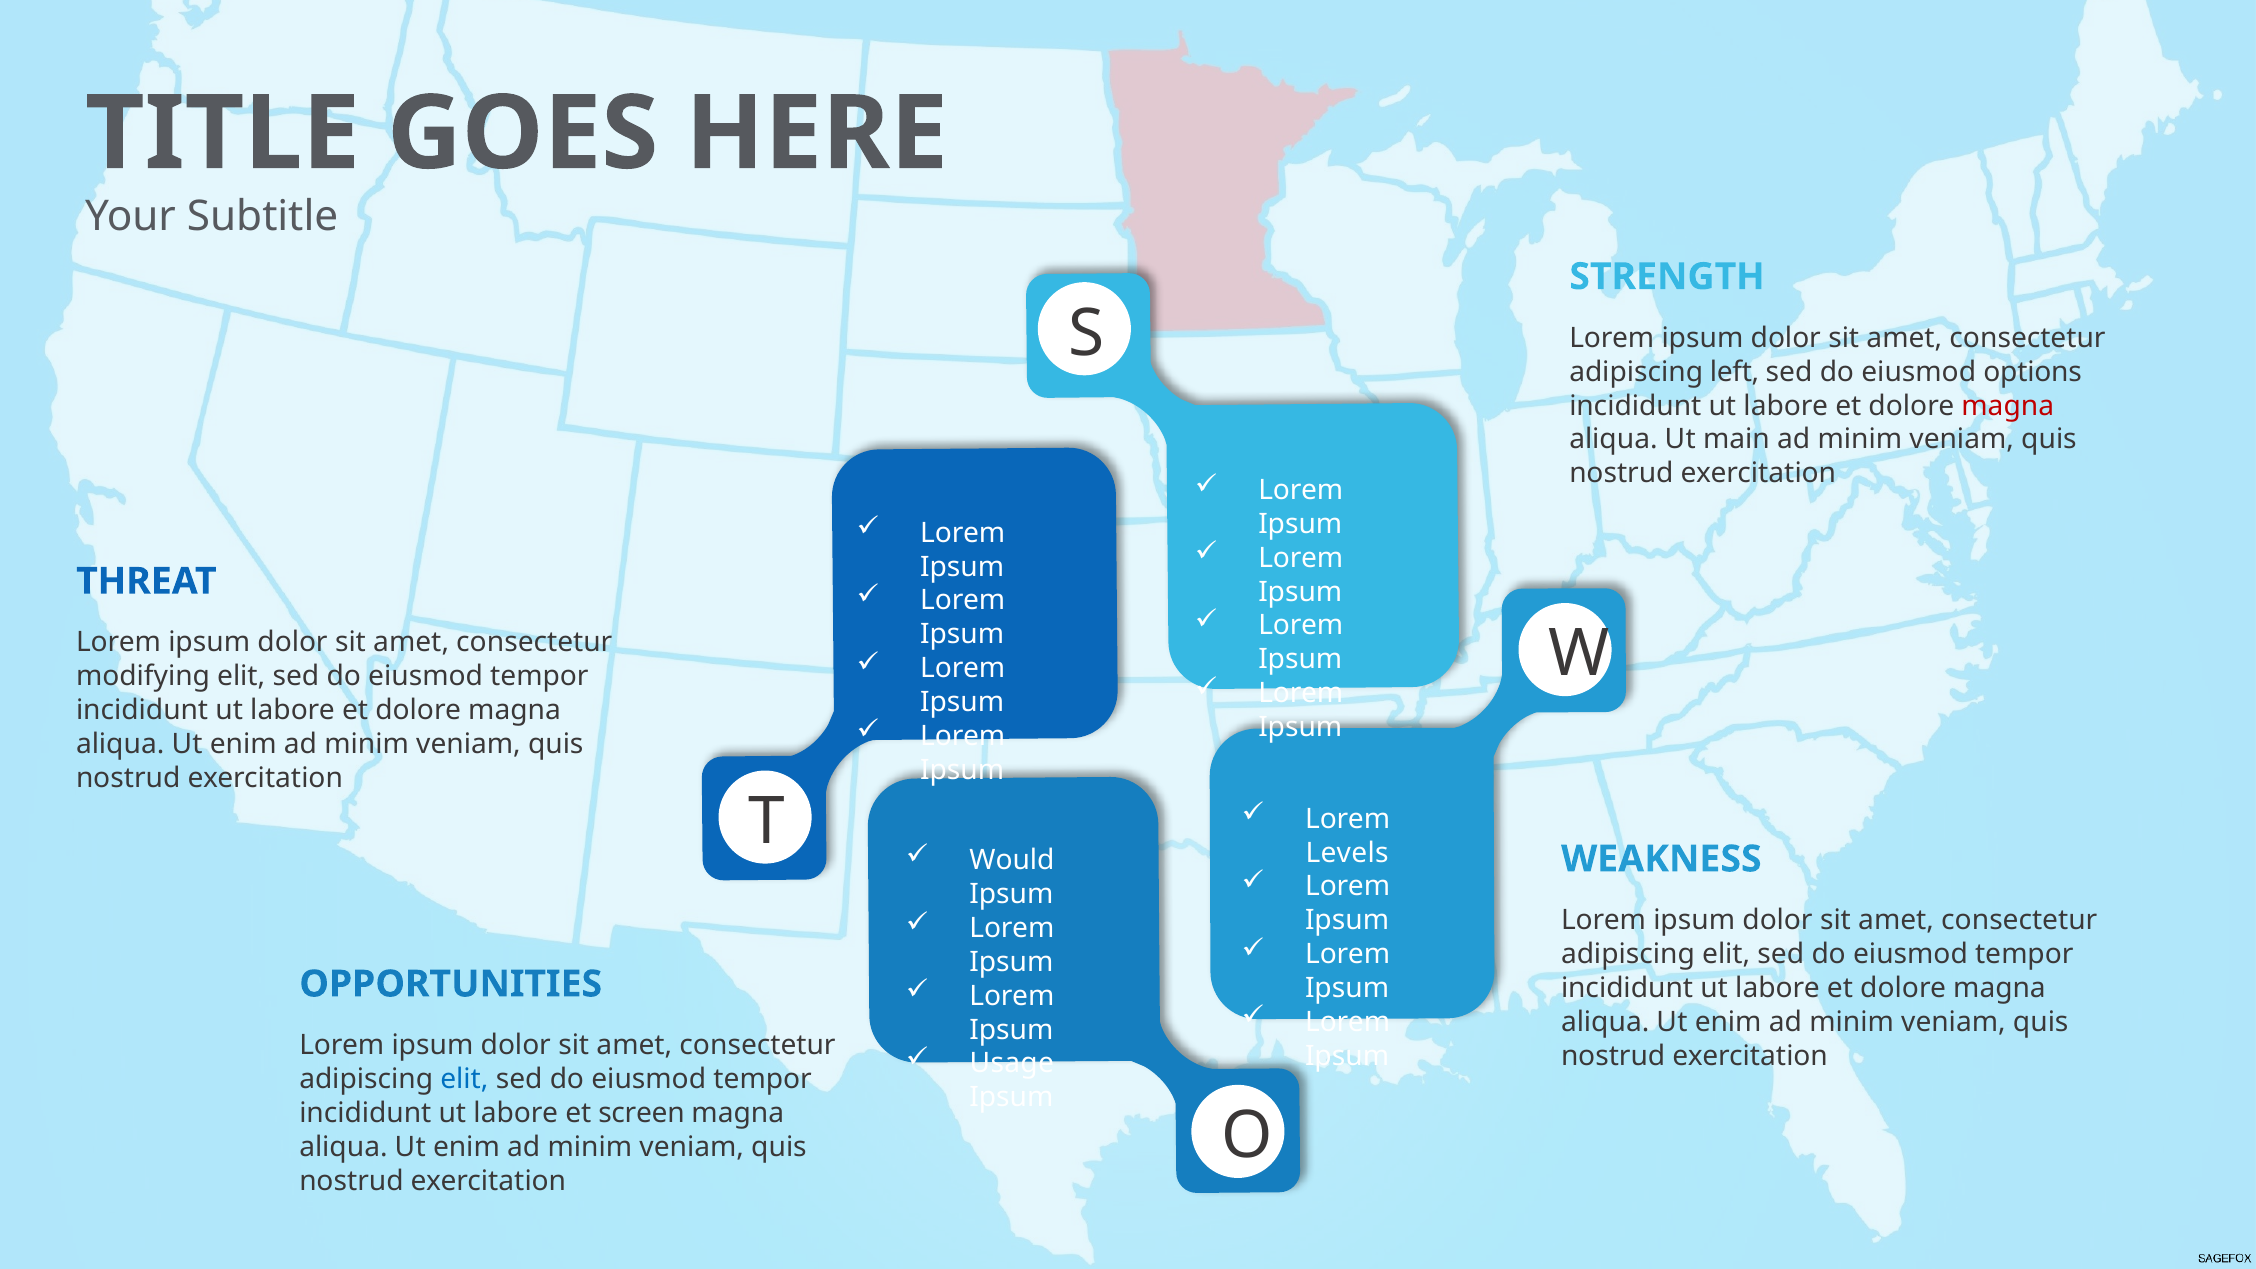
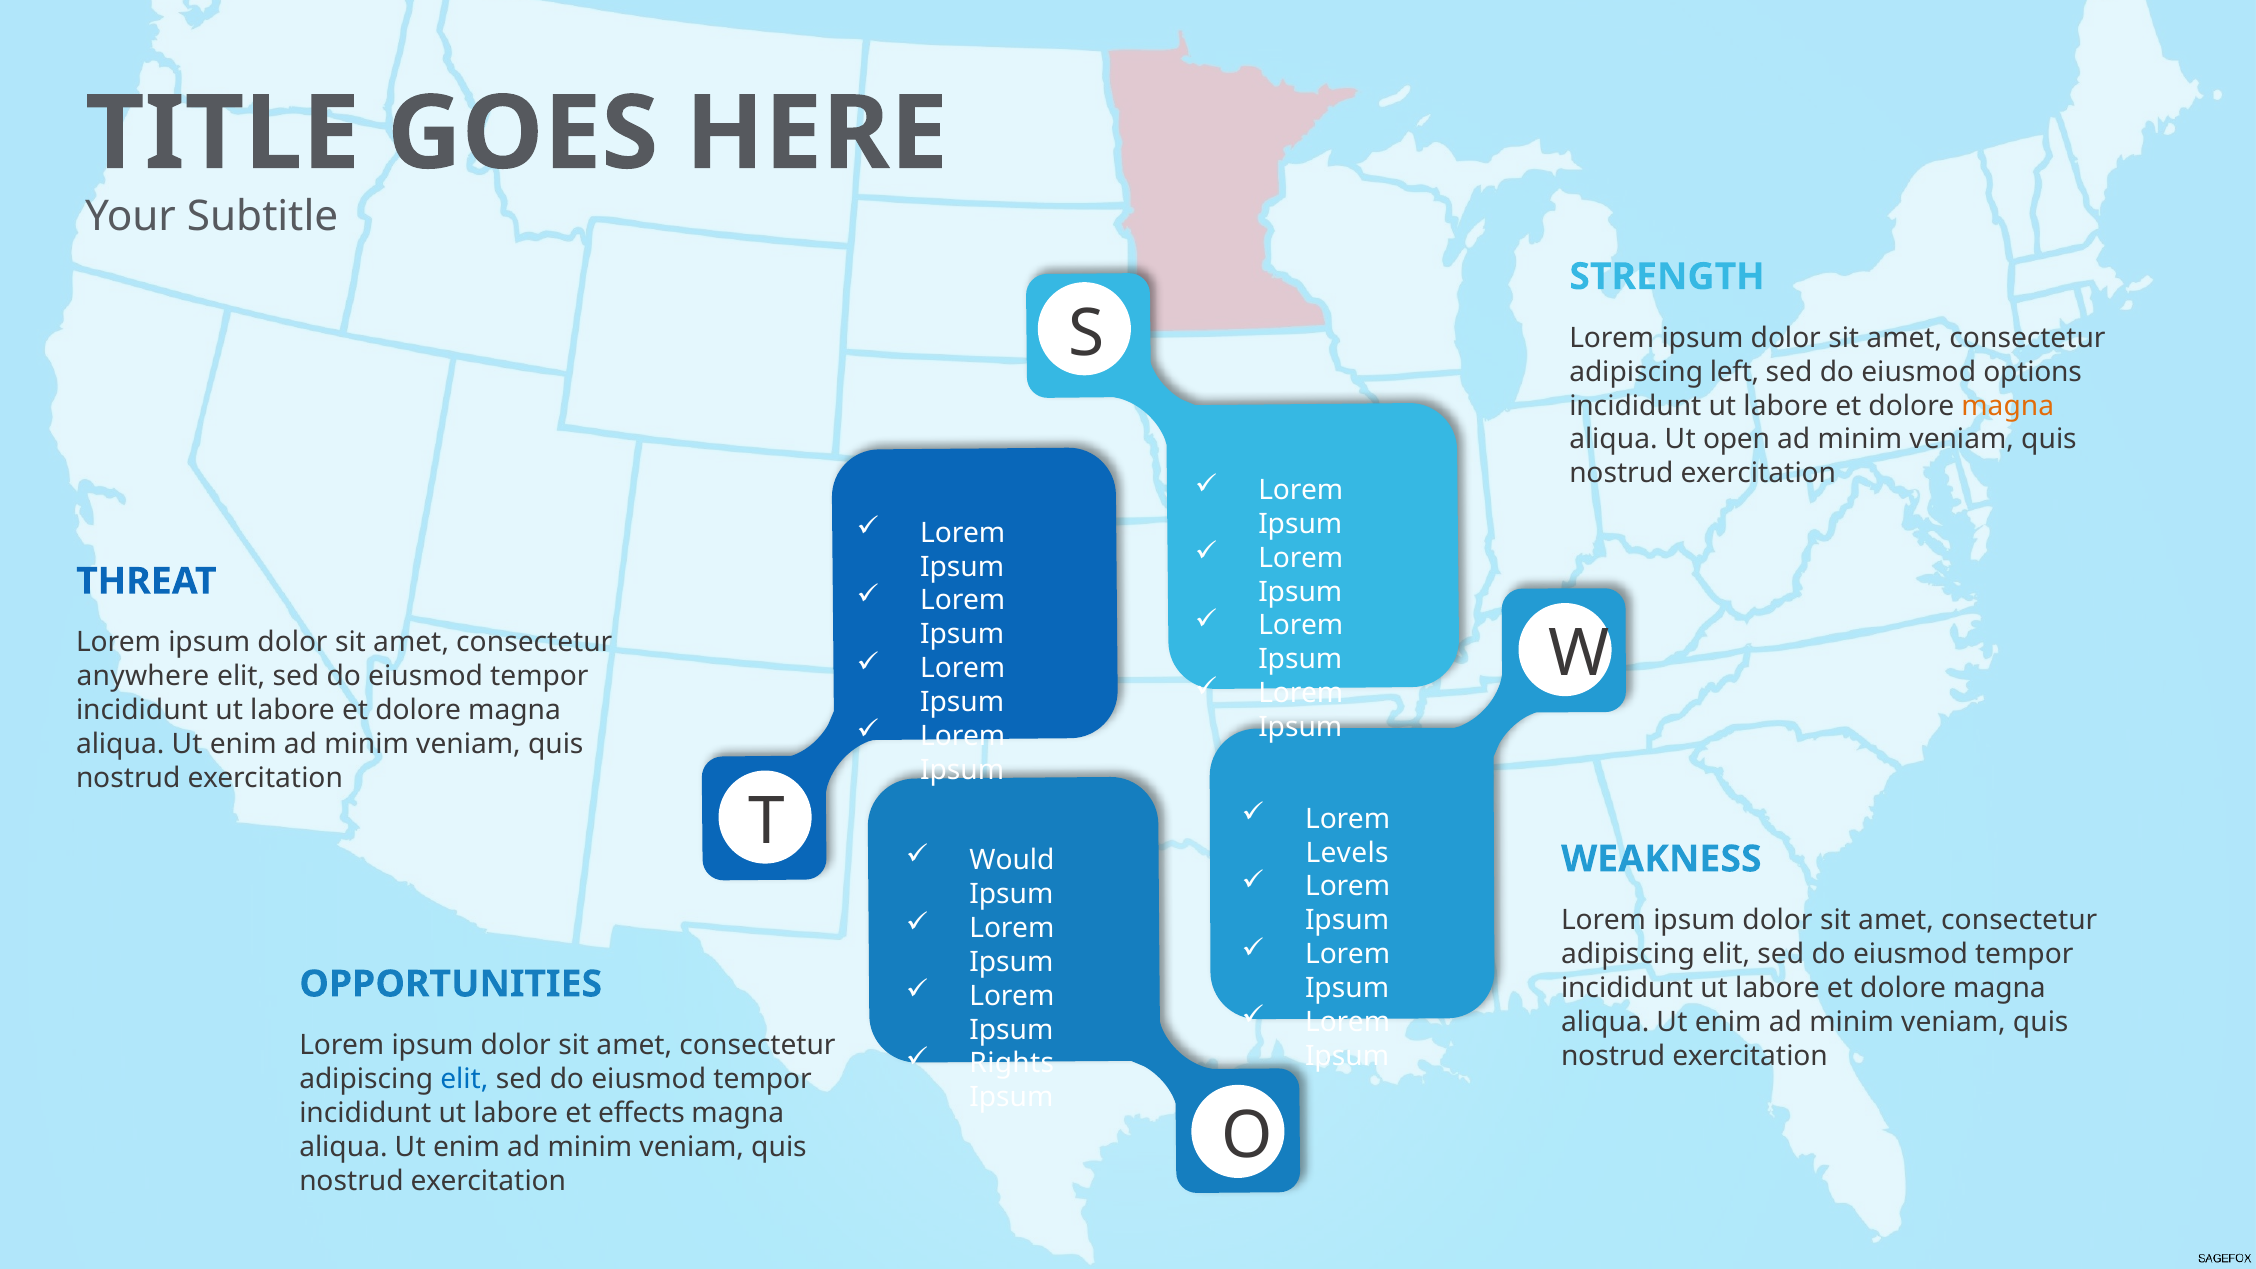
magna colour: red -> orange (2008, 406)
main: main -> open (1737, 440)
modifying: modifying -> anywhere (143, 676)
Usage: Usage -> Rights (1012, 1064)
screen: screen -> effects (641, 1113)
